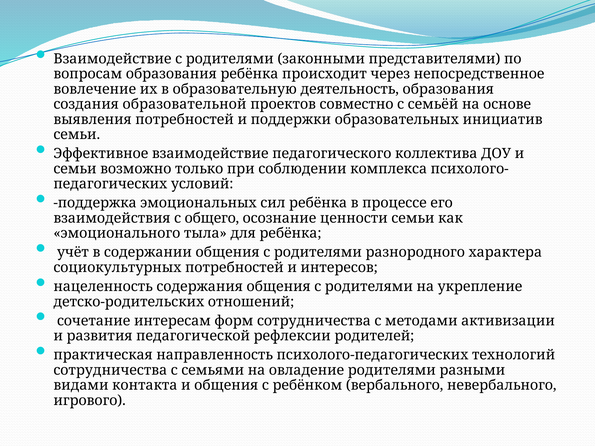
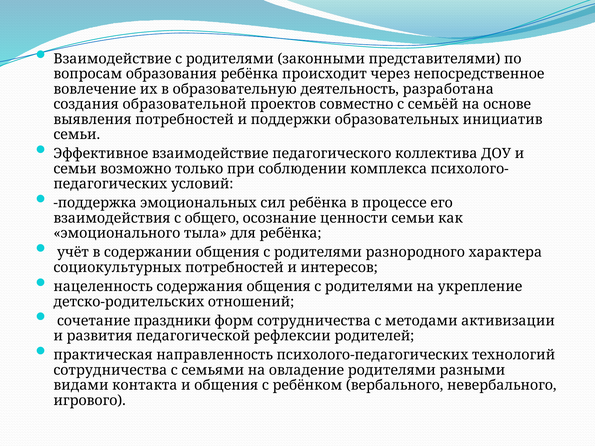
деятельность образования: образования -> разработана (448, 89)
интересам: интересам -> праздники (172, 321)
